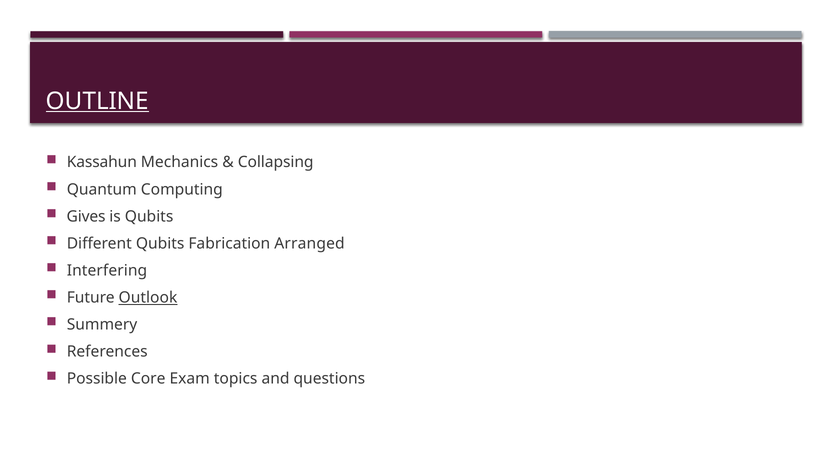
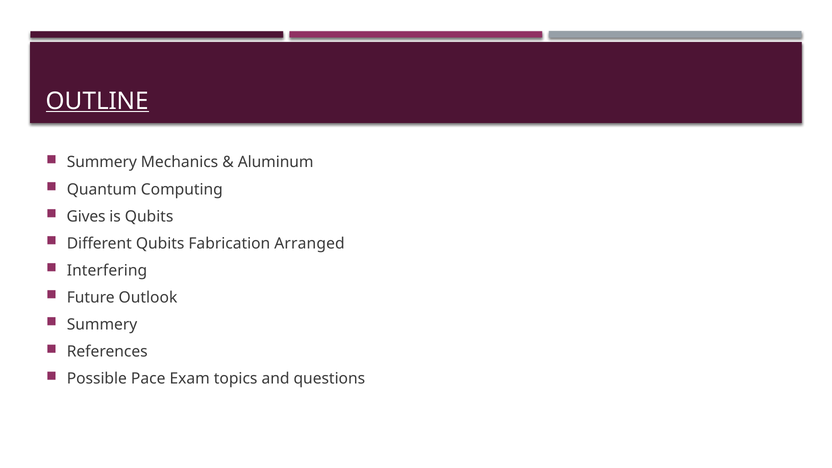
Kassahun: Kassahun -> Summery (102, 162)
Collapsing: Collapsing -> Aluminum (276, 162)
Outlook underline: present -> none (148, 298)
Core: Core -> Pace (148, 379)
